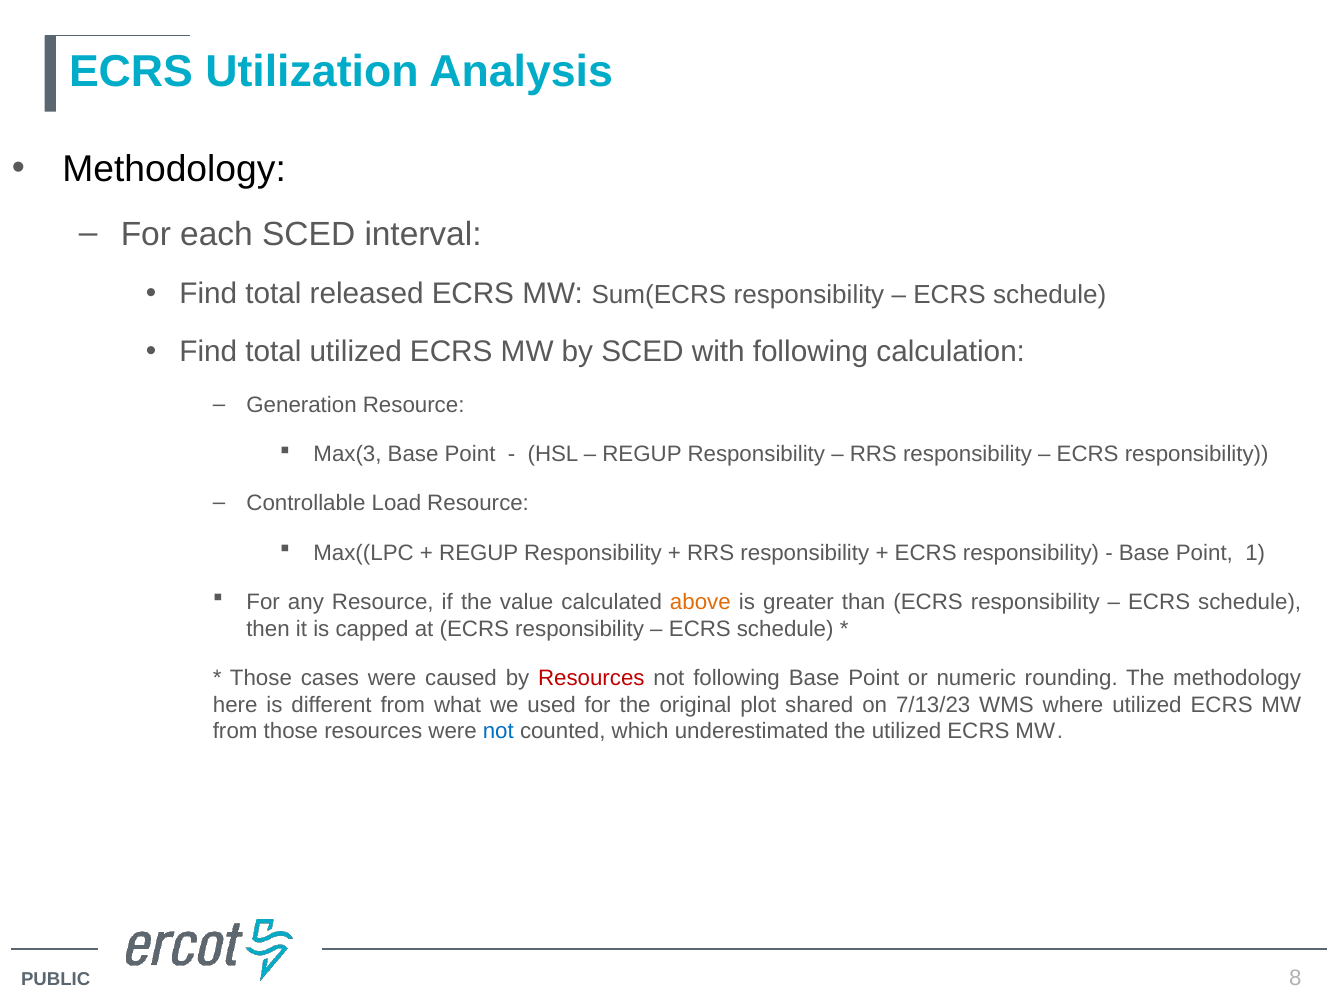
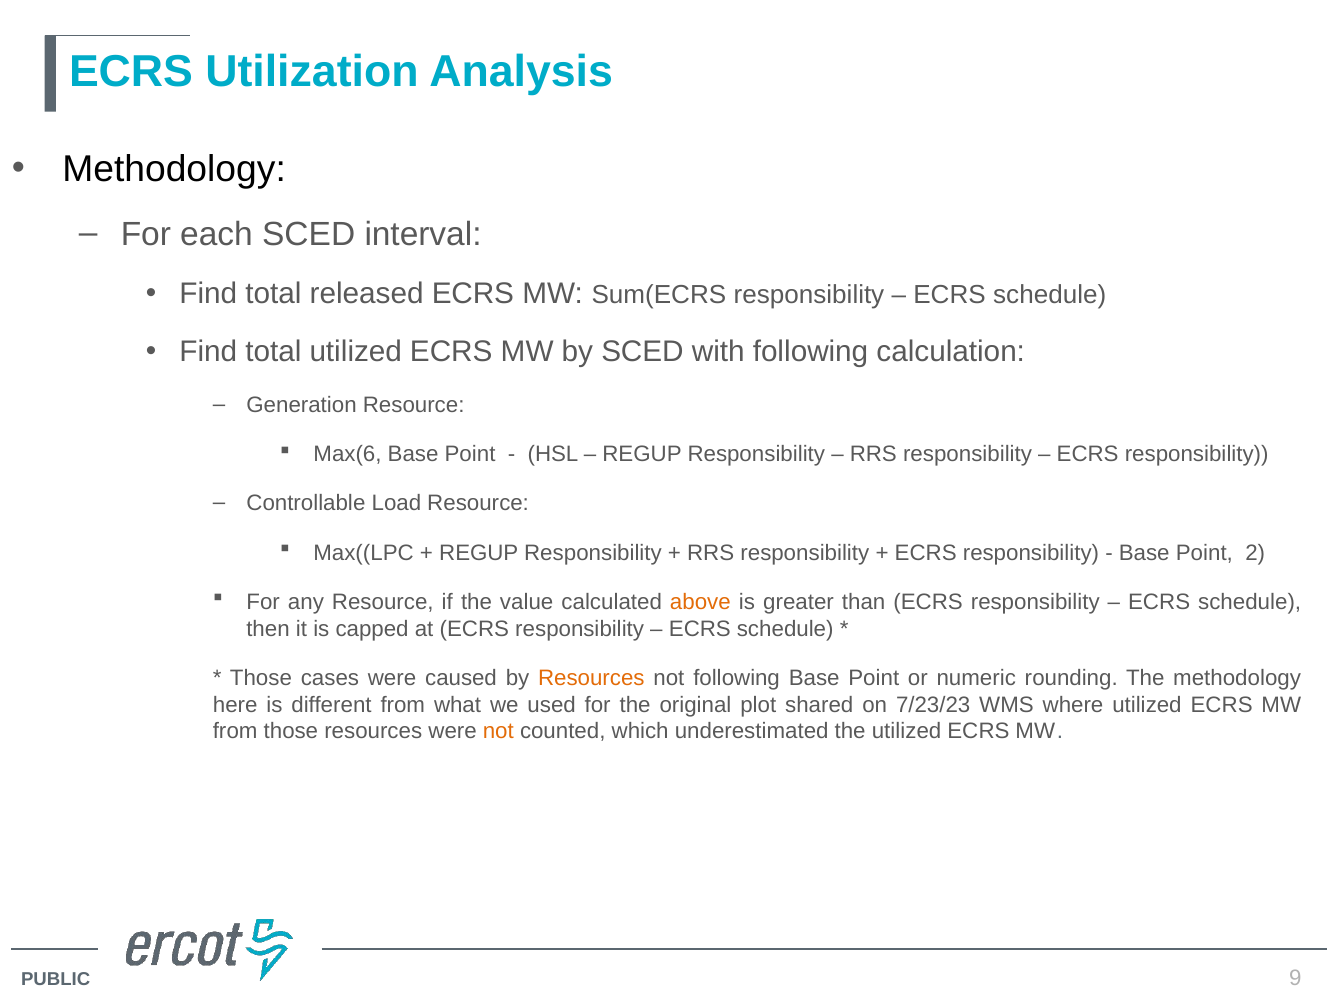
Max(3: Max(3 -> Max(6 (347, 454)
1: 1 -> 2 (1255, 553)
Resources colour: red -> orange (591, 678)
7/13/23: 7/13/23 -> 7/23/23 (933, 705)
not colour: blue -> orange (498, 731)
8: 8 -> 9 (1295, 979)
